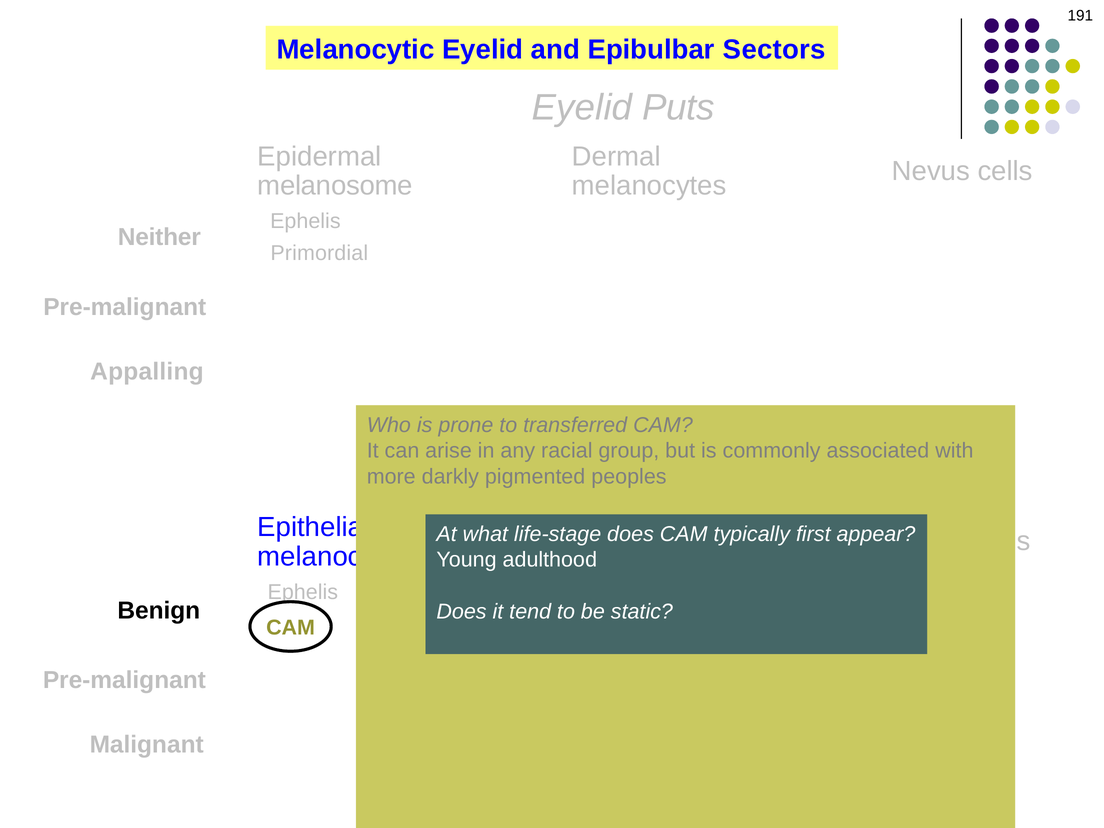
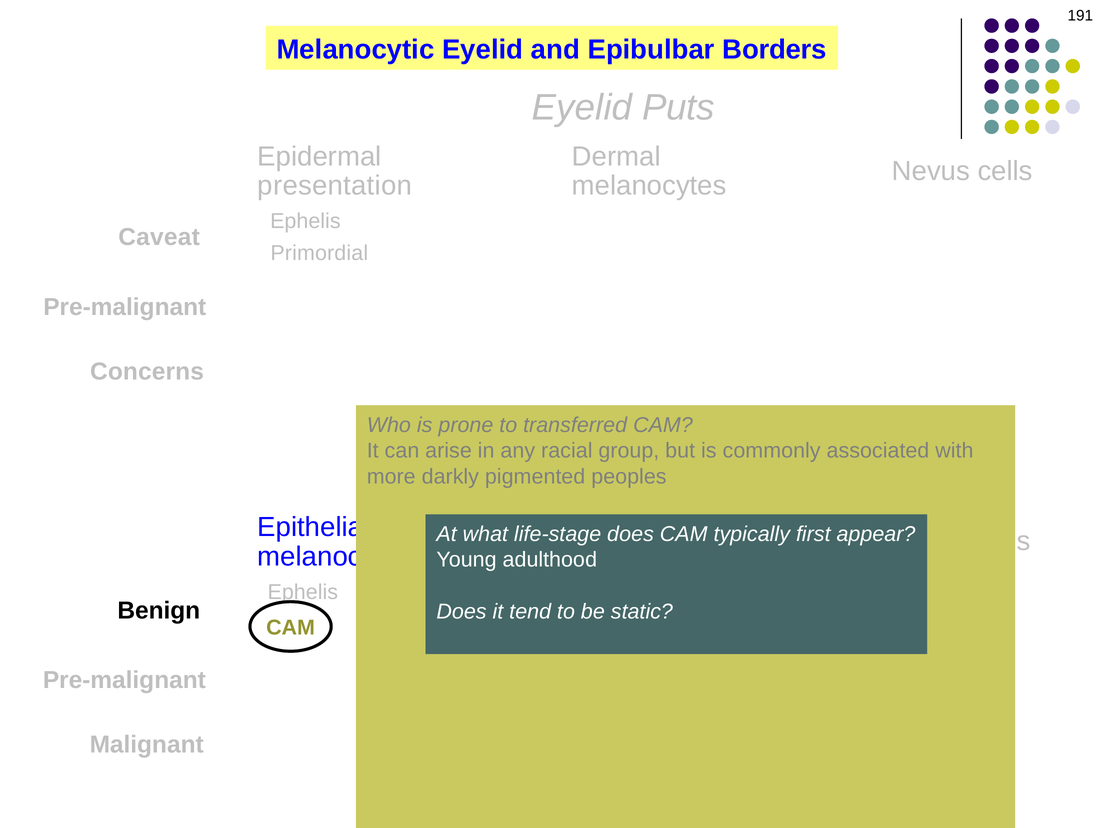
Sectors: Sectors -> Borders (775, 50)
melanosome: melanosome -> presentation (335, 186)
Neither: Neither -> Caveat (159, 237)
Appalling: Appalling -> Concerns (147, 371)
